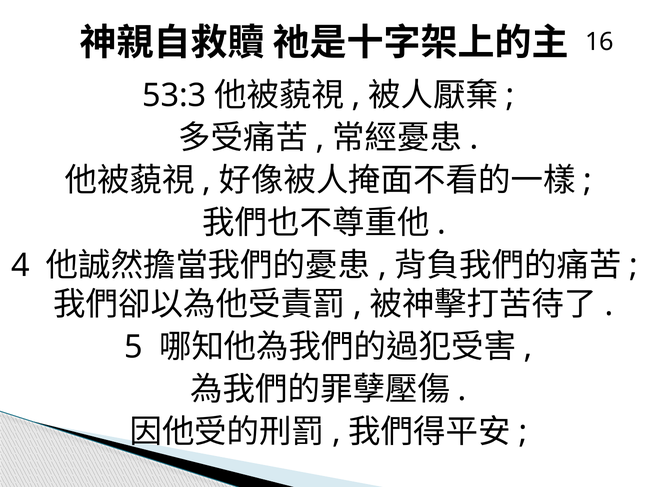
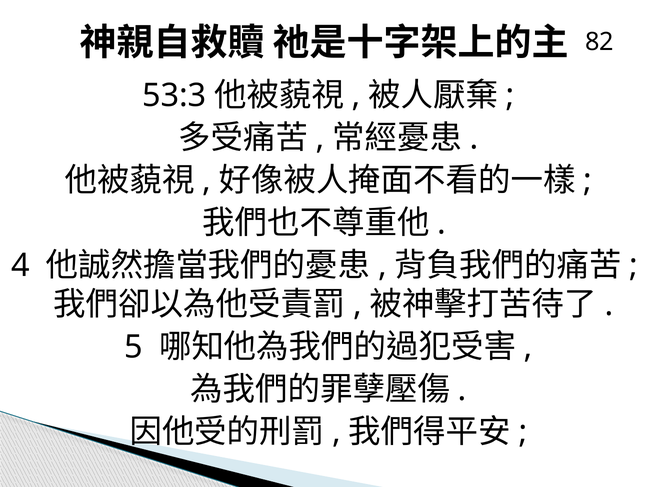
16: 16 -> 82 (599, 42)
